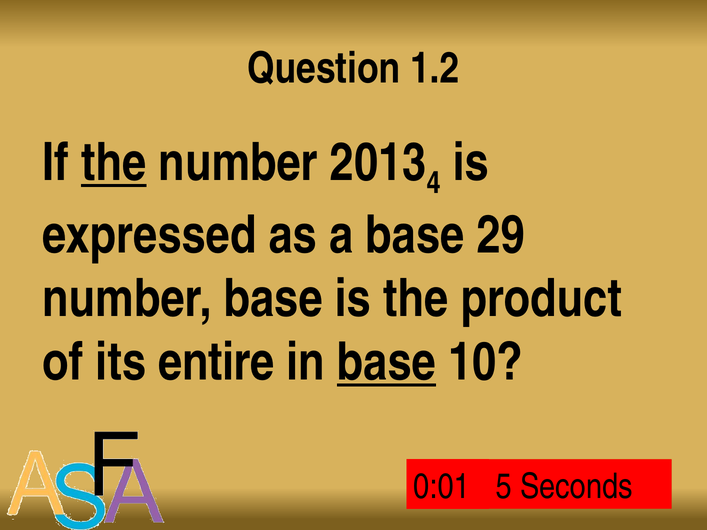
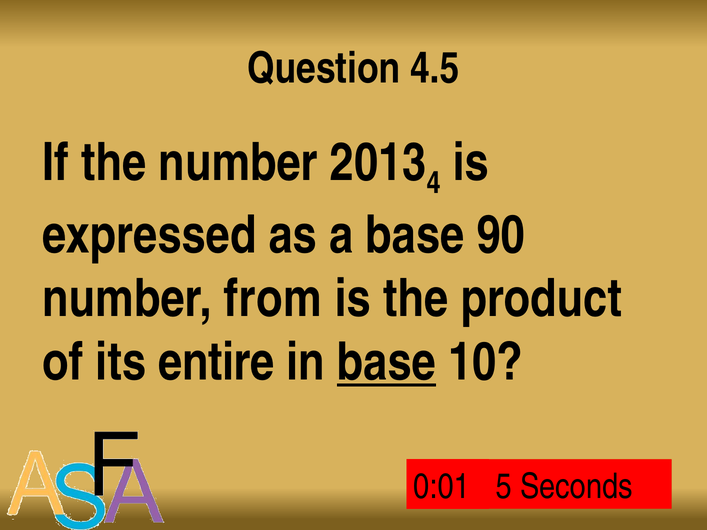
1.2: 1.2 -> 4.5 (435, 68)
the underline: present -> none (114, 163)
29: 29 -> 90 (501, 235)
number base: base -> from (273, 299)
